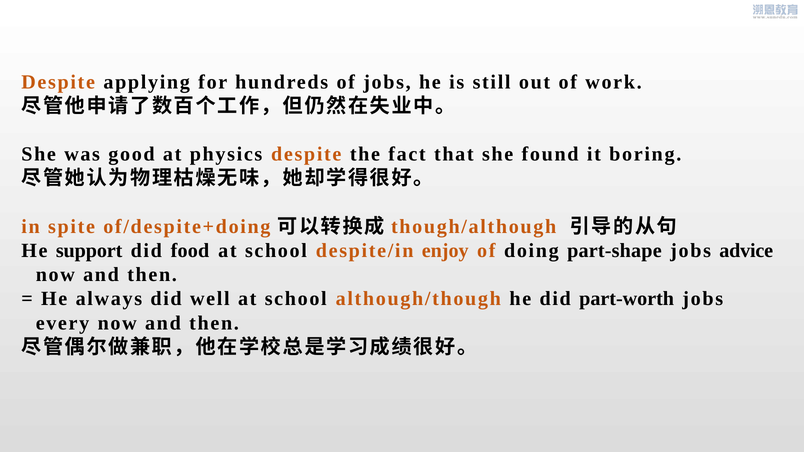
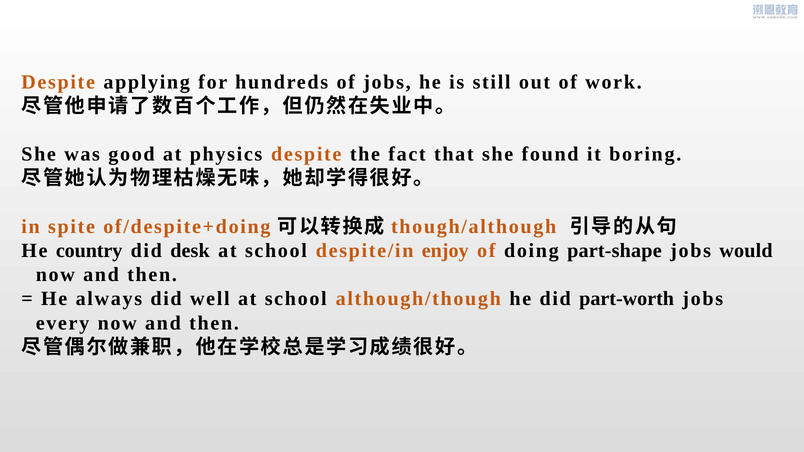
support: support -> country (89, 251)
food: food -> desk (190, 251)
advice: advice -> would (746, 251)
